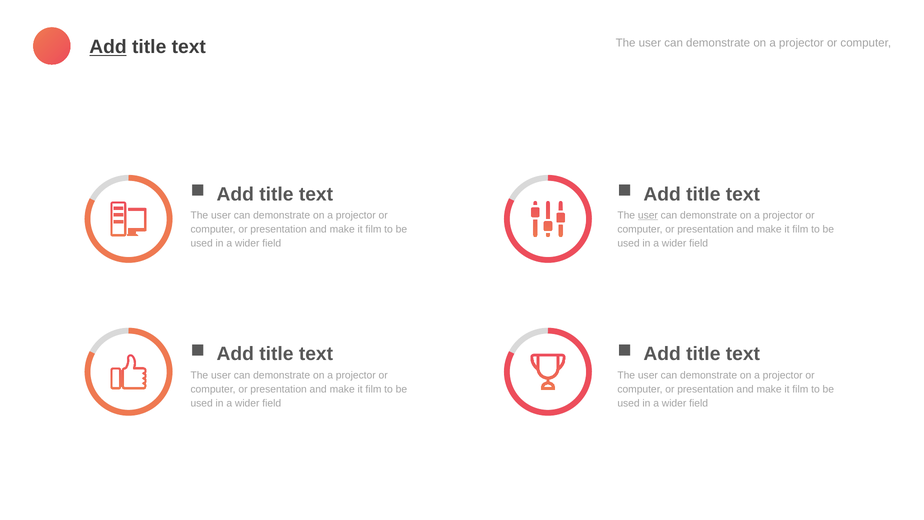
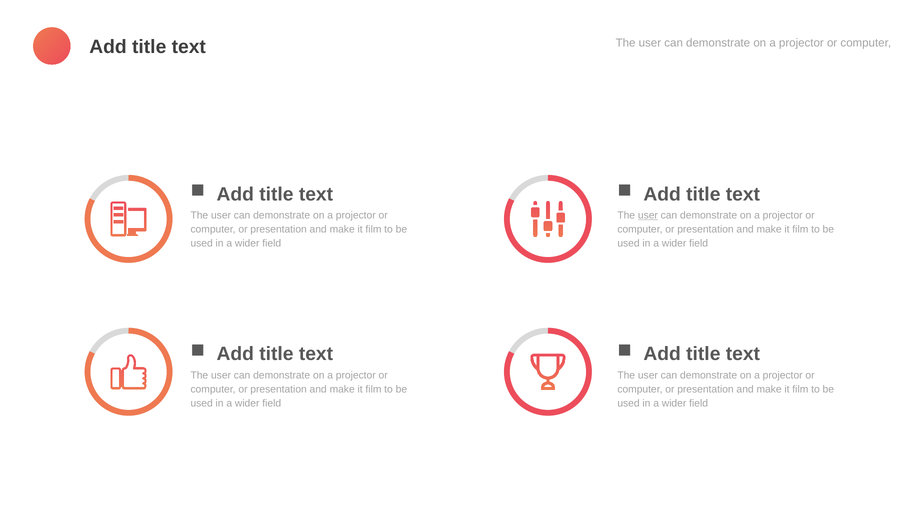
Add underline: present -> none (108, 47)
